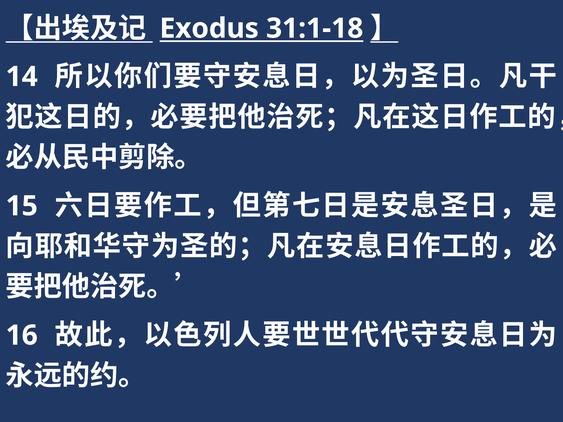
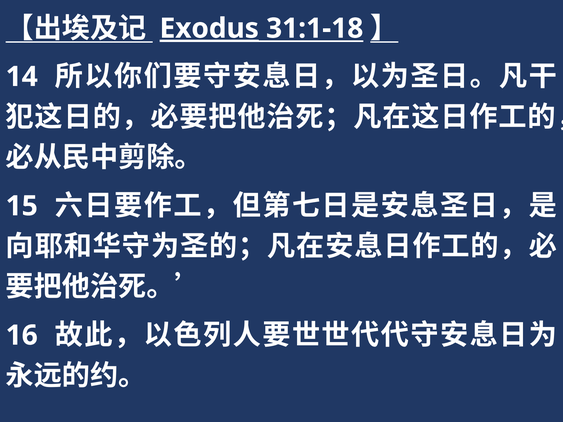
Exodus underline: none -> present (209, 28)
